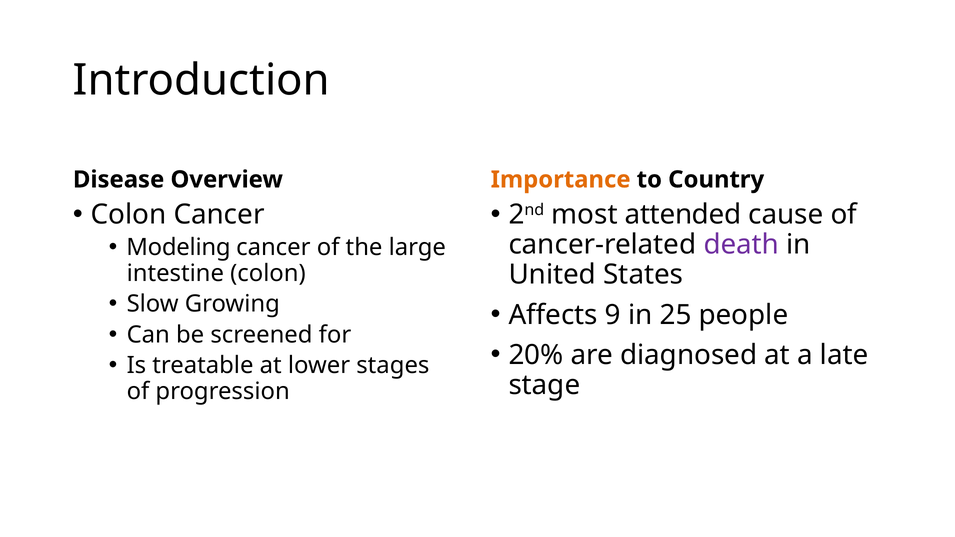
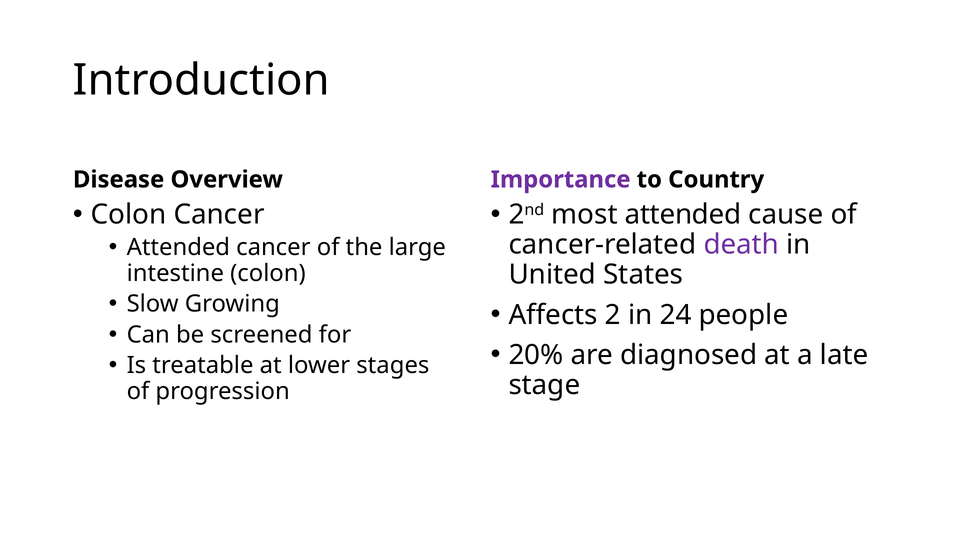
Importance colour: orange -> purple (561, 180)
Modeling: Modeling -> Attended (178, 248)
9: 9 -> 2 (613, 315)
25: 25 -> 24 (676, 315)
